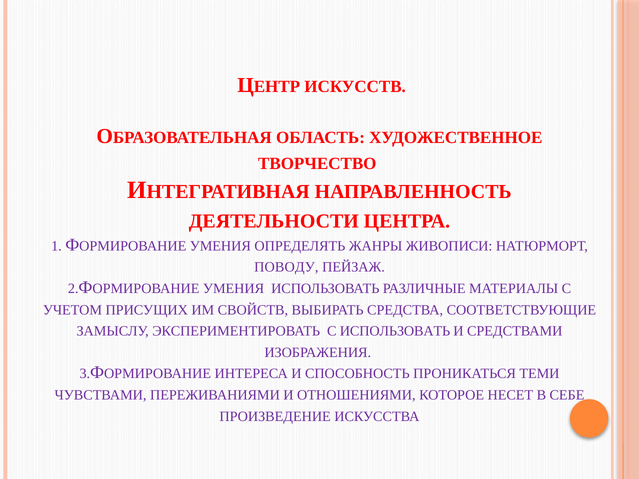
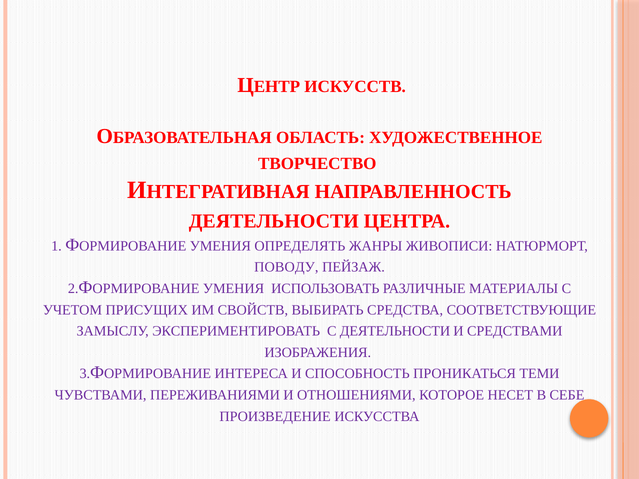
С ИСПОЛЬЗОВАТЬ: ИСПОЛЬЗОВАТЬ -> ДЕЯТЕЛЬНОСТИ (395, 331)
